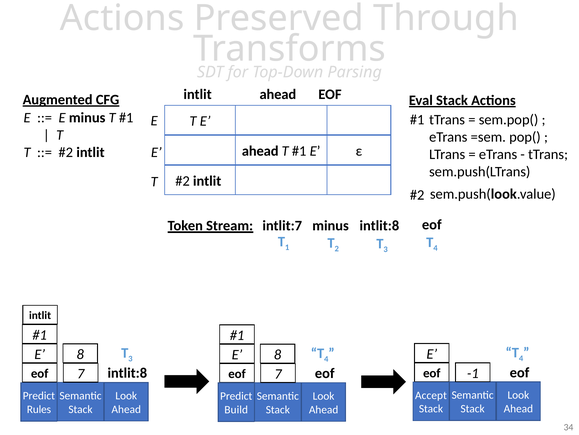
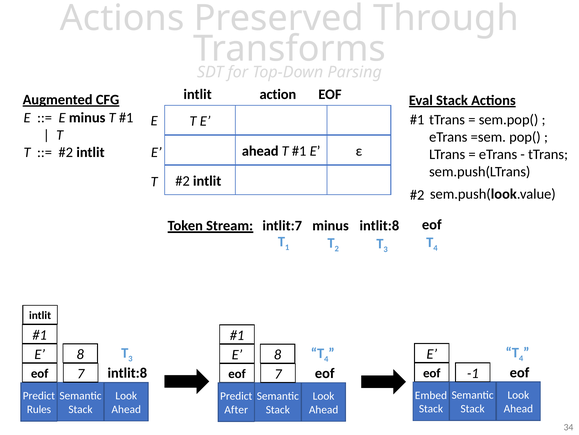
intlit ahead: ahead -> action (278, 94)
Accept: Accept -> Embed (431, 395)
Build: Build -> After (236, 409)
